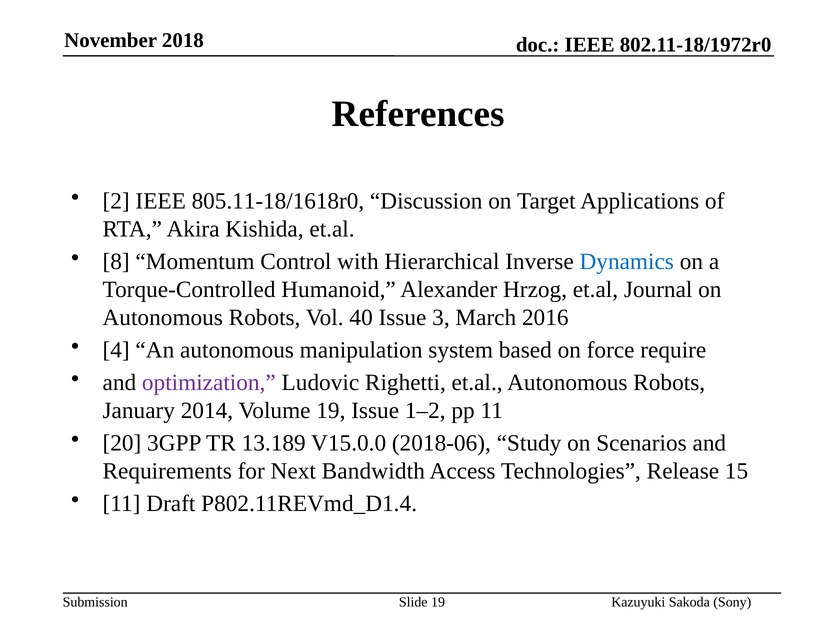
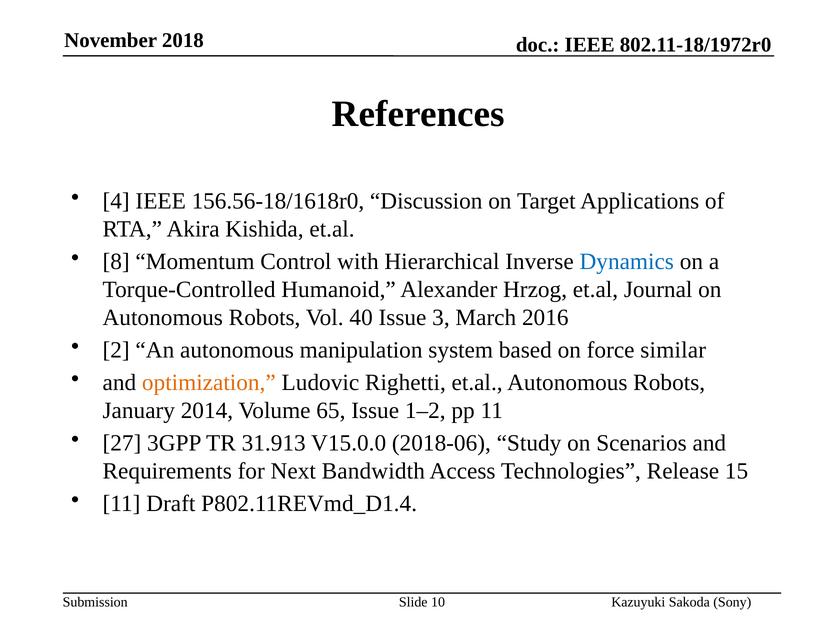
2: 2 -> 4 (116, 201)
805.11-18/1618r0: 805.11-18/1618r0 -> 156.56-18/1618r0 (278, 201)
4: 4 -> 2 (116, 350)
require: require -> similar (673, 350)
optimization colour: purple -> orange (209, 383)
Volume 19: 19 -> 65 (331, 410)
20: 20 -> 27 (122, 443)
13.189: 13.189 -> 31.913 (274, 443)
Slide 19: 19 -> 10 (438, 602)
